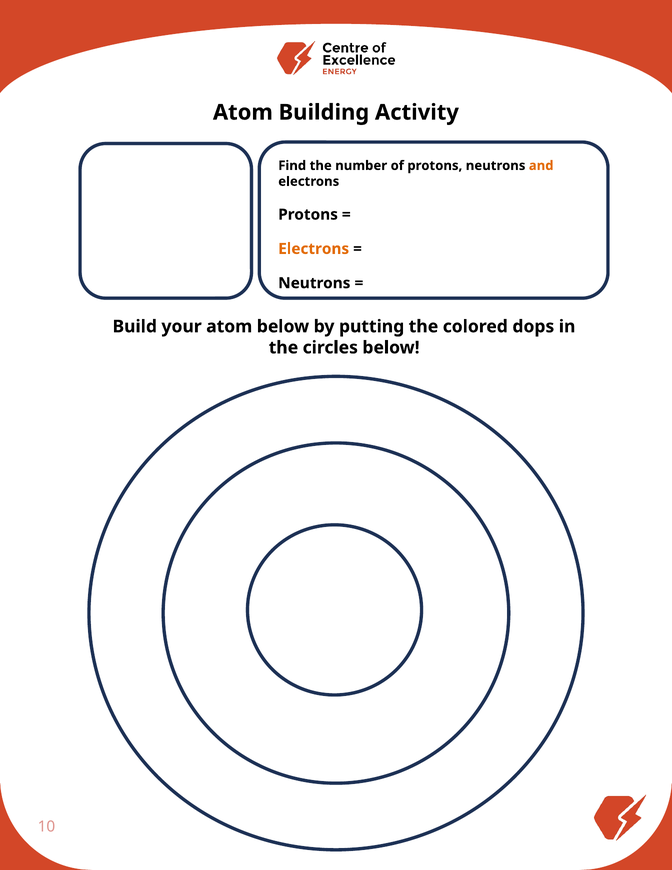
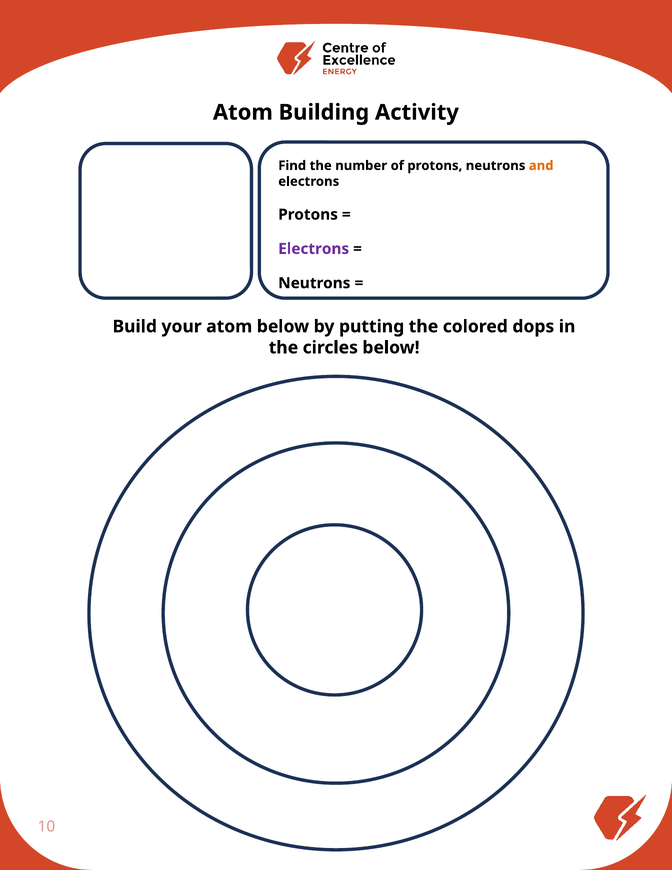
Electrons colour: orange -> purple (314, 249)
